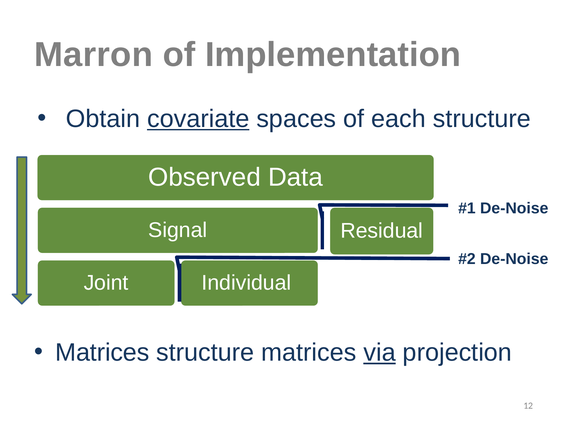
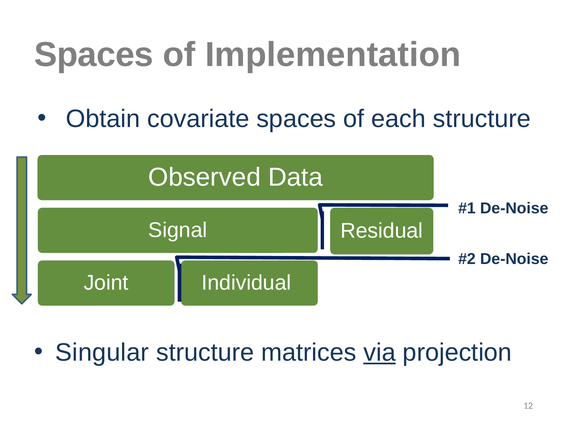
Marron: Marron -> Spaces (94, 55)
covariate underline: present -> none (198, 119)
Matrices: Matrices -> Singular (102, 353)
